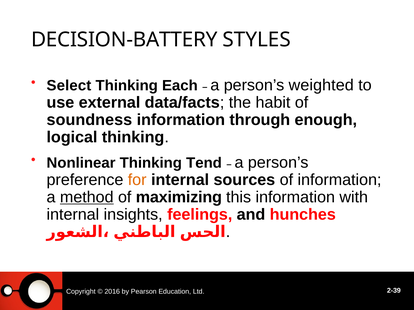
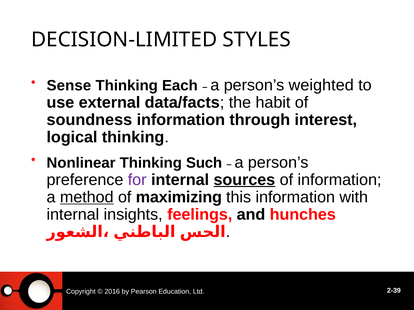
DECISION-BATTERY: DECISION-BATTERY -> DECISION-LIMITED (124, 40)
Select: Select -> Sense (69, 86)
enough: enough -> interest (326, 120)
Tend: Tend -> Such (204, 163)
for colour: orange -> purple (137, 180)
sources underline: none -> present (244, 180)
